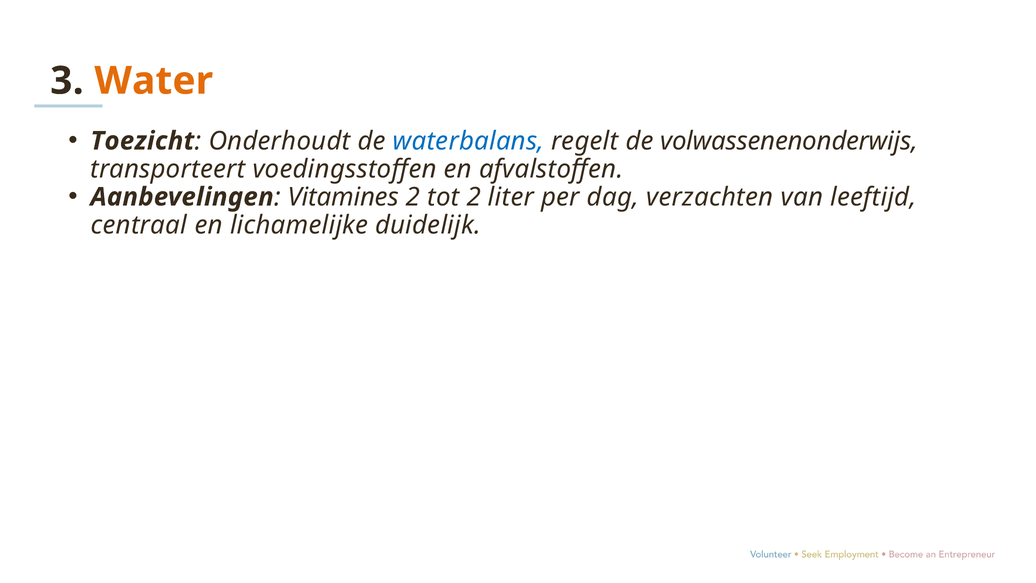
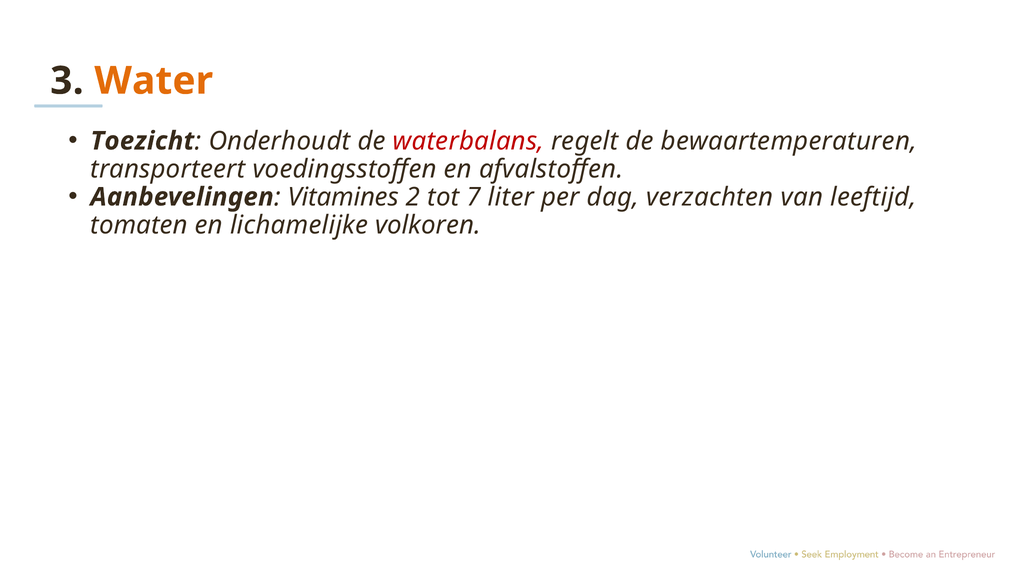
waterbalans colour: blue -> red (468, 141)
volwassenenonderwijs: volwassenenonderwijs -> bewaartemperaturen (789, 141)
tot 2: 2 -> 7 (474, 197)
centraal: centraal -> tomaten (139, 225)
duidelijk: duidelijk -> volkoren (428, 225)
